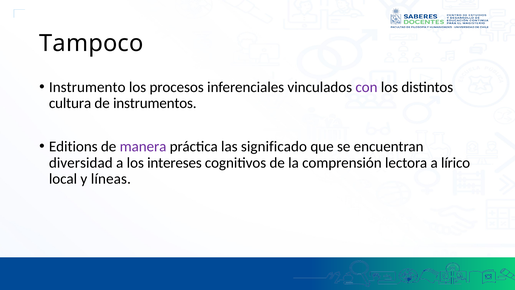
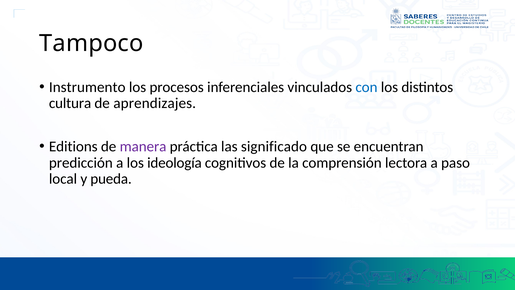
con colour: purple -> blue (366, 87)
instrumentos: instrumentos -> aprendizajes (155, 103)
diversidad: diversidad -> predicción (81, 163)
intereses: intereses -> ideología (174, 163)
lírico: lírico -> paso (456, 163)
líneas: líneas -> pueda (111, 179)
